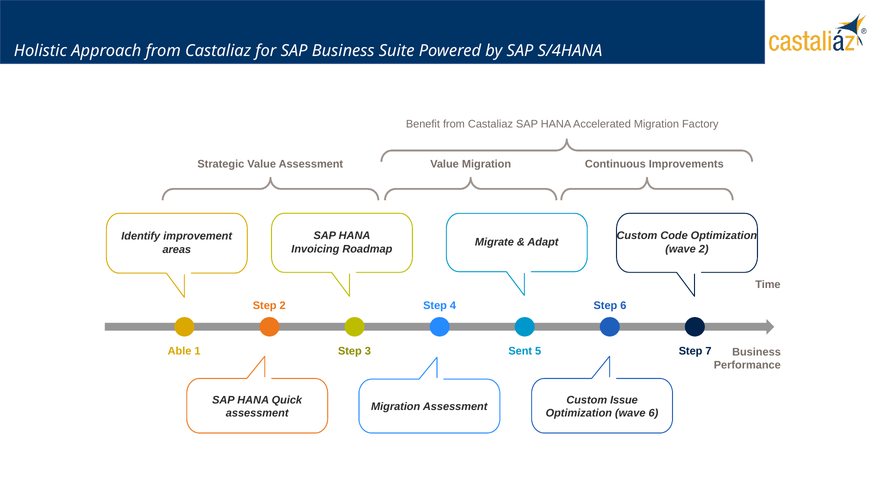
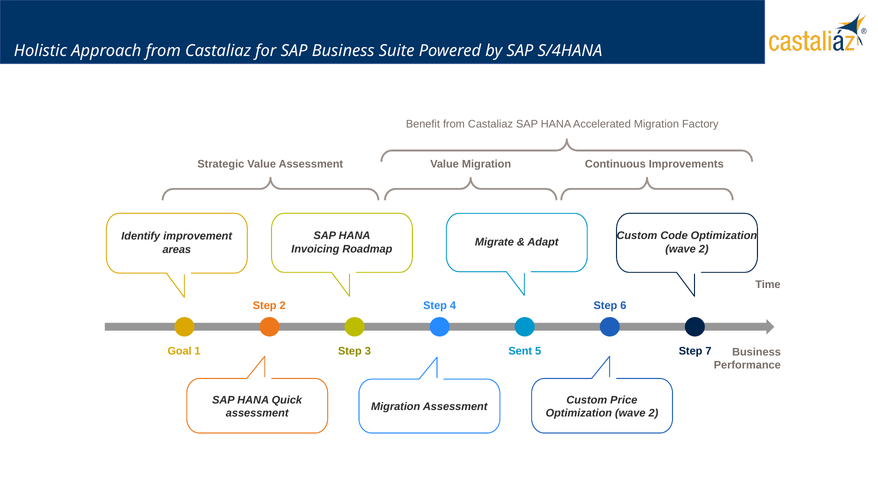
Able: Able -> Goal (180, 351)
Issue: Issue -> Price (624, 400)
6: 6 -> 2 (653, 413)
